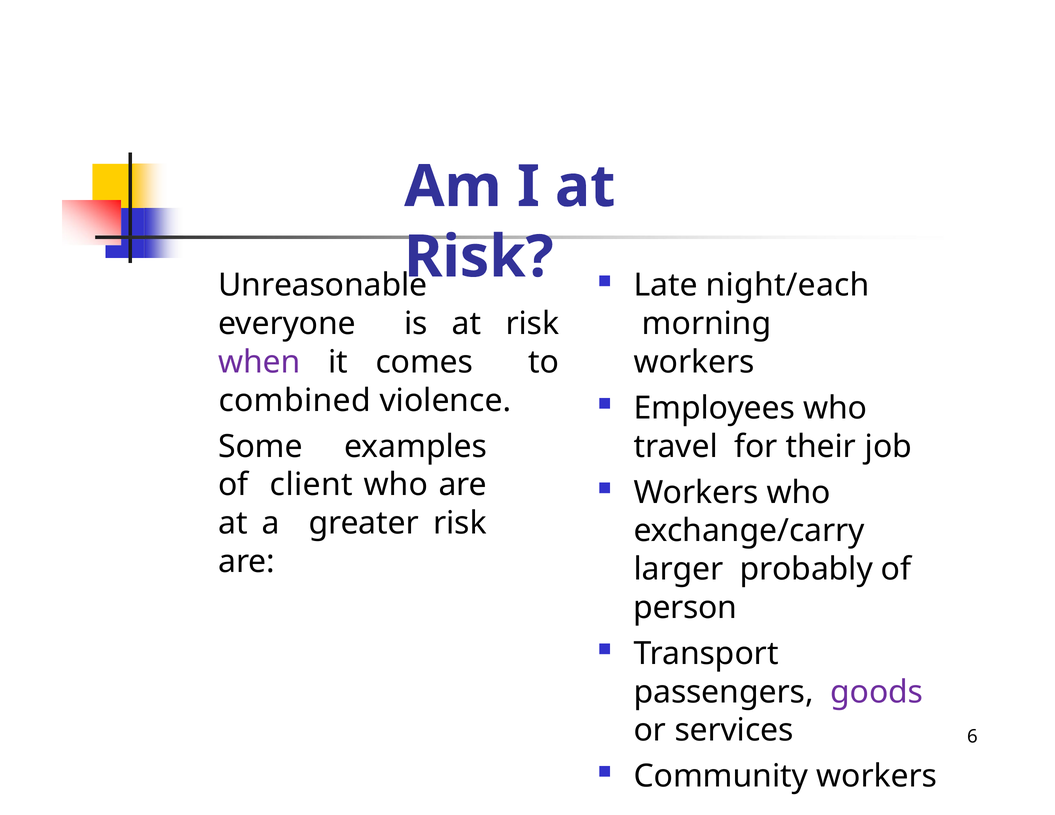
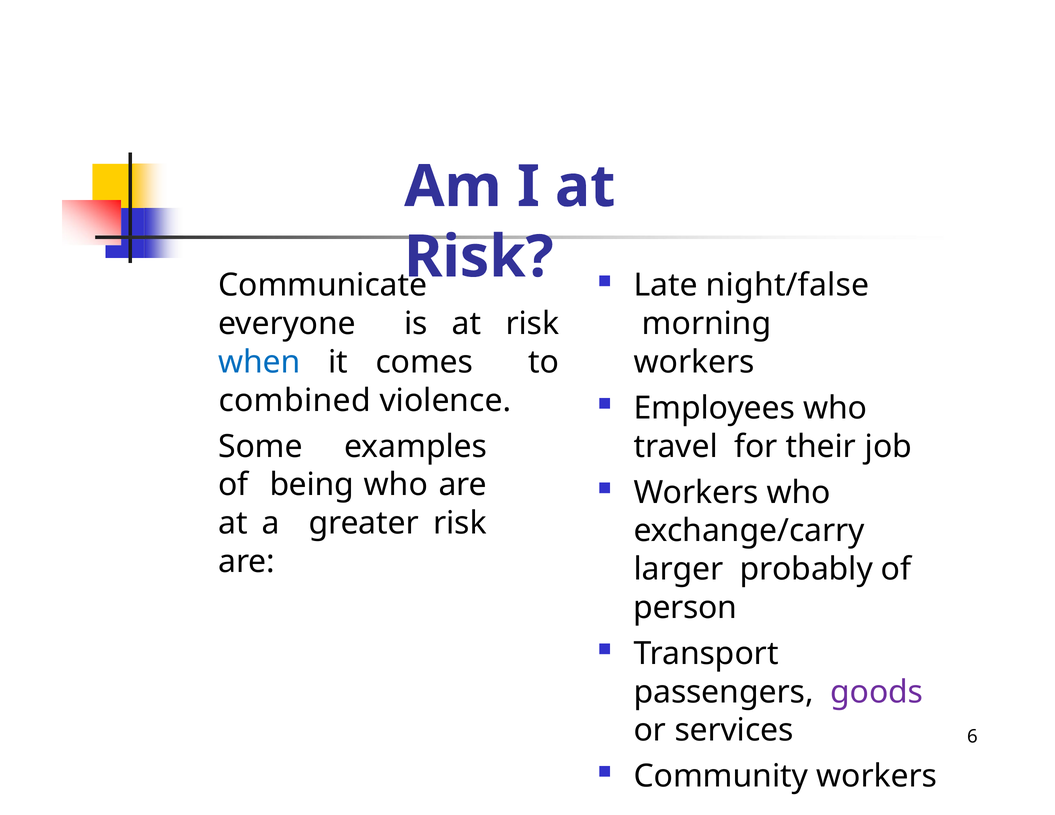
night/each: night/each -> night/false (788, 286)
Unreasonable: Unreasonable -> Communicate (323, 285)
when colour: purple -> blue (259, 362)
client: client -> being (312, 485)
